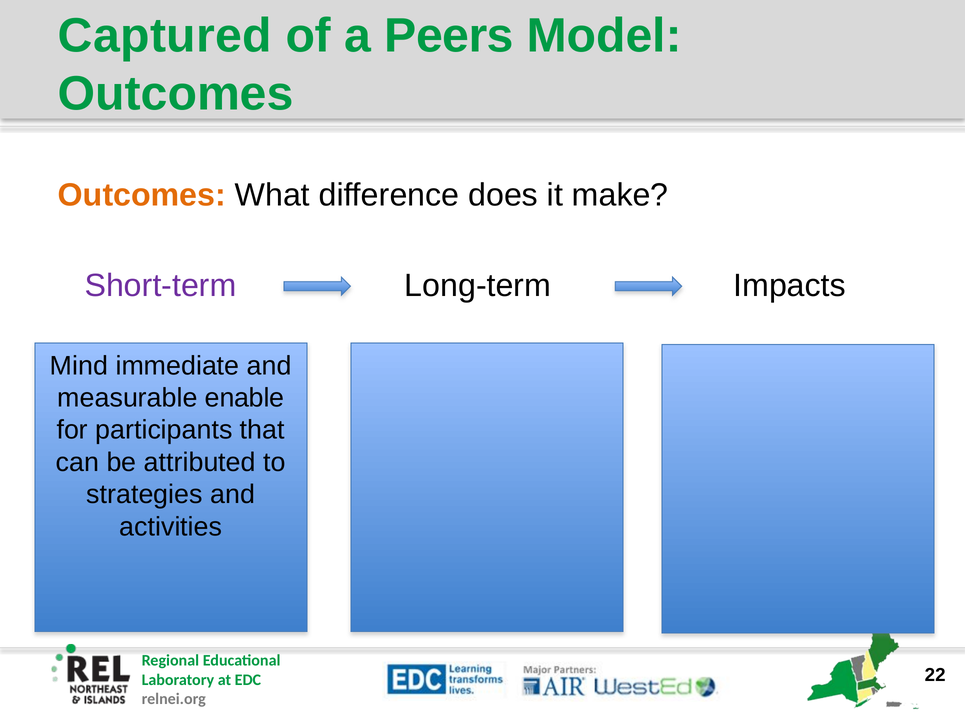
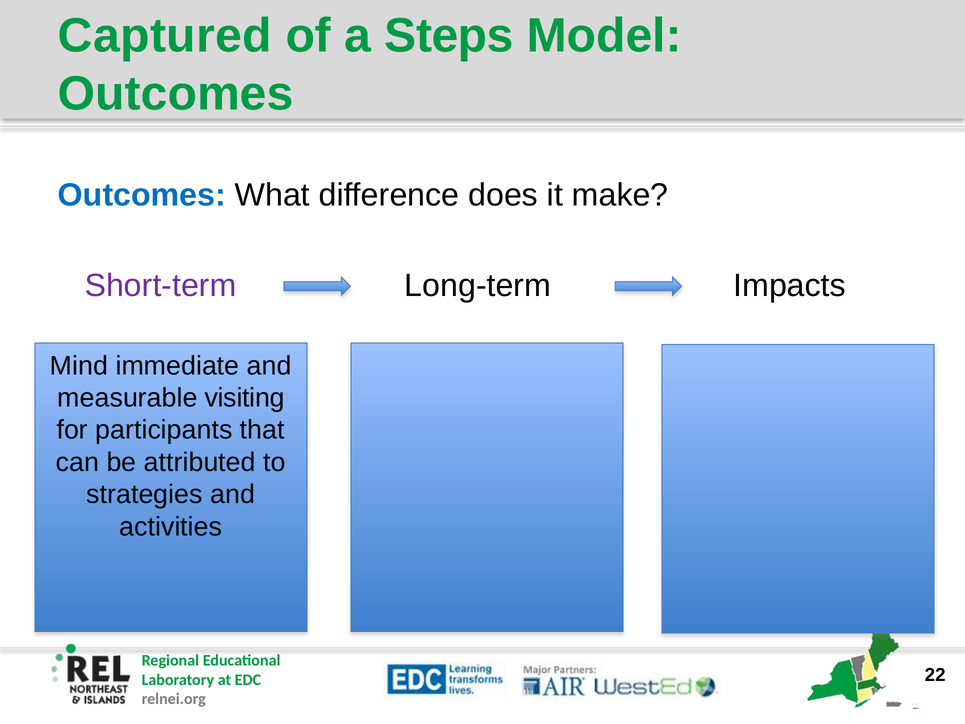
Peers: Peers -> Steps (449, 36)
Outcomes colour: orange -> blue (142, 195)
enable: enable -> visiting (245, 398)
